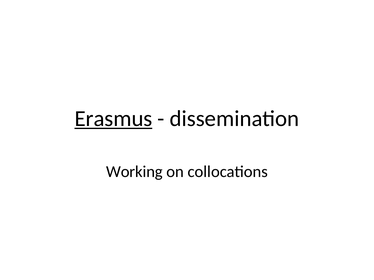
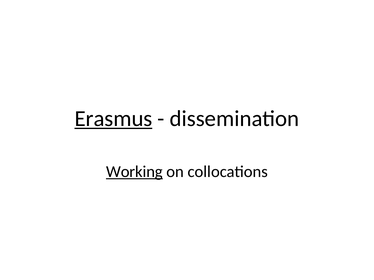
Working underline: none -> present (134, 172)
